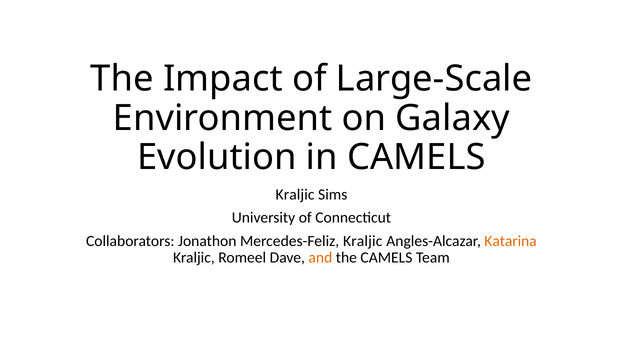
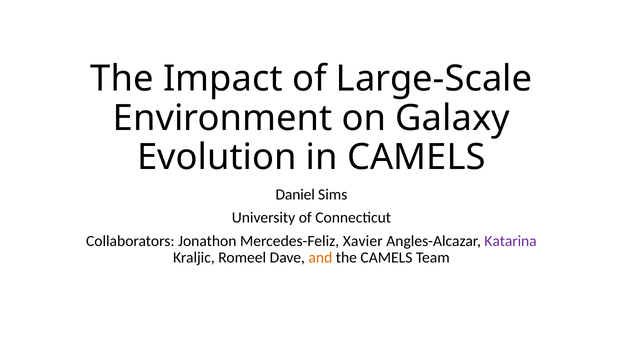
Kraljic: Kraljic -> Daniel (295, 195)
Mercedes-Feliz Kraljic: Kraljic -> Xavier (363, 241)
Katarina colour: orange -> purple (511, 241)
